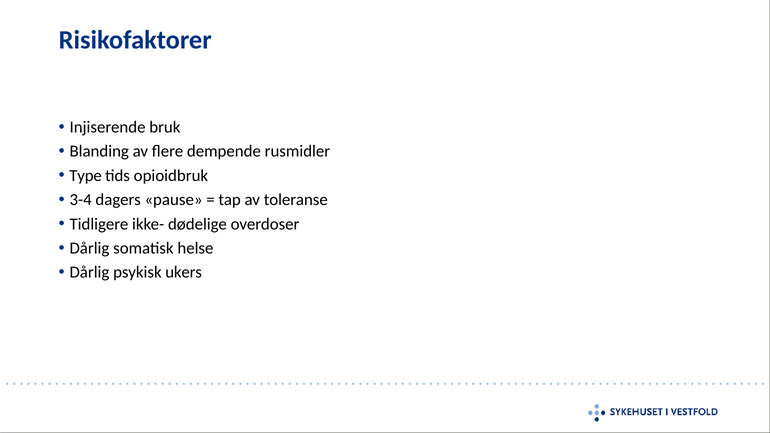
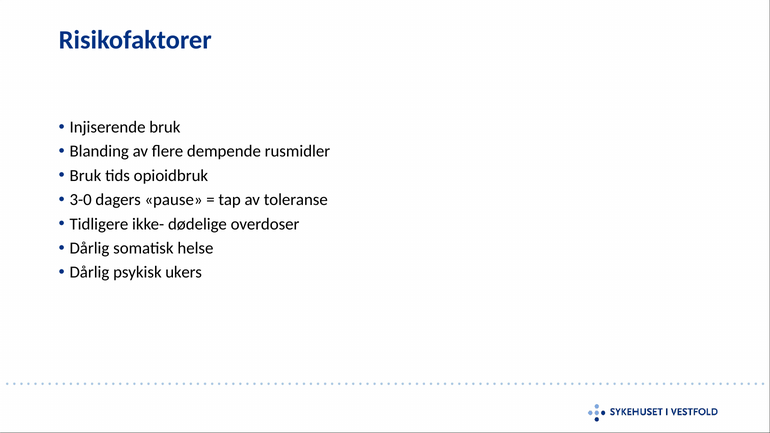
Type: Type -> Bruk (85, 176)
3-4: 3-4 -> 3-0 (81, 200)
